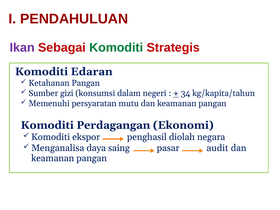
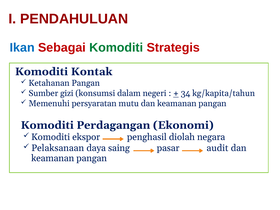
Ikan colour: purple -> blue (22, 48)
Edaran: Edaran -> Kontak (92, 72)
Menganalisa: Menganalisa -> Pelaksanaan (58, 148)
